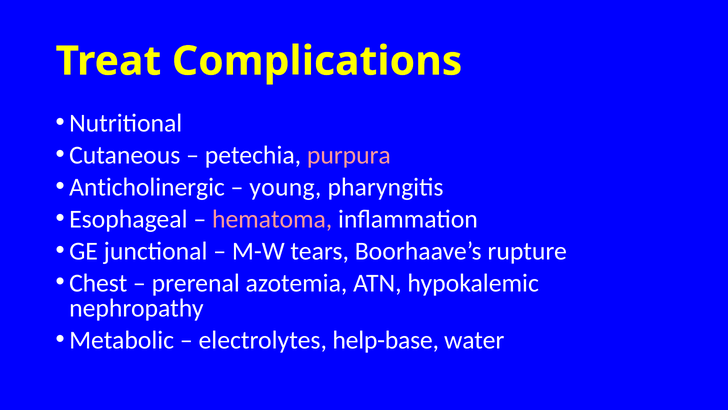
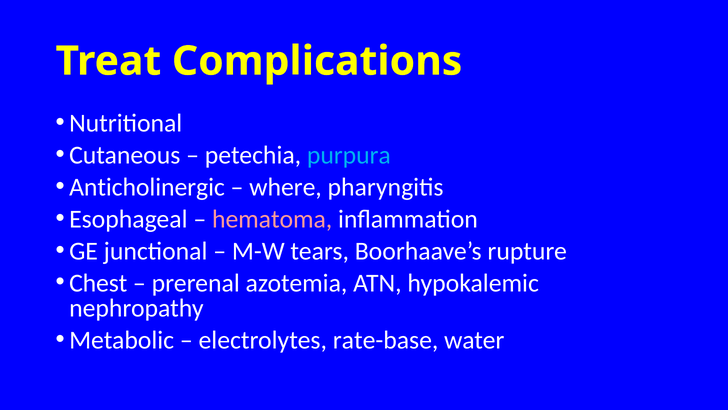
purpura colour: pink -> light blue (349, 155)
young: young -> where (286, 187)
help-base: help-base -> rate-base (386, 340)
